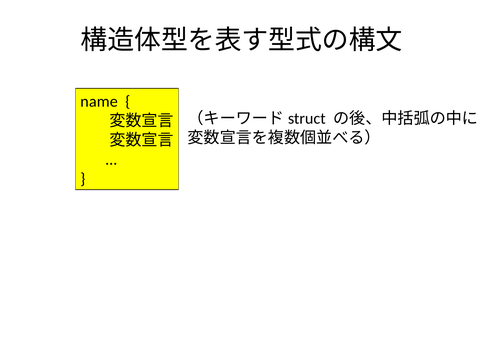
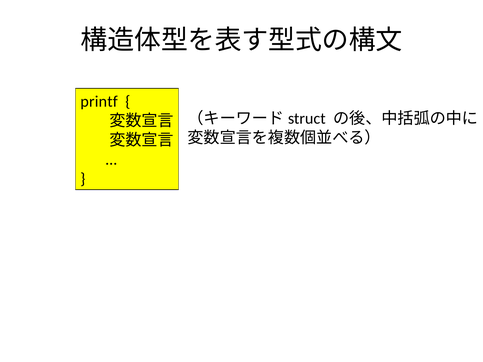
name: name -> printf (99, 102)
